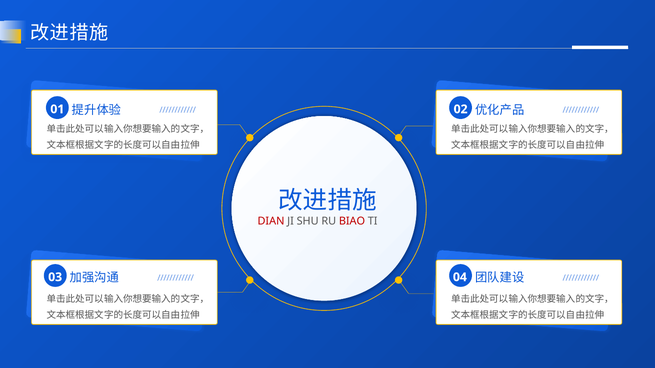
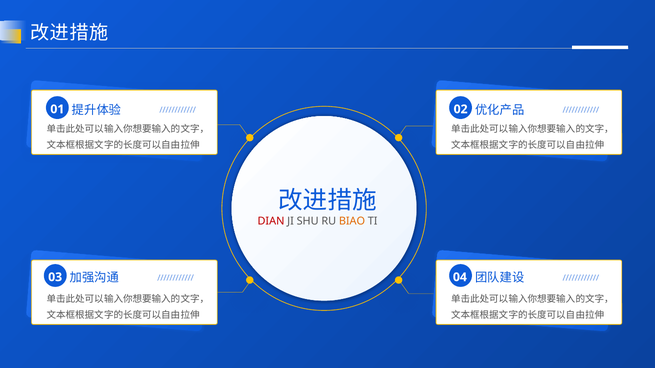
BIAO colour: red -> orange (352, 222)
